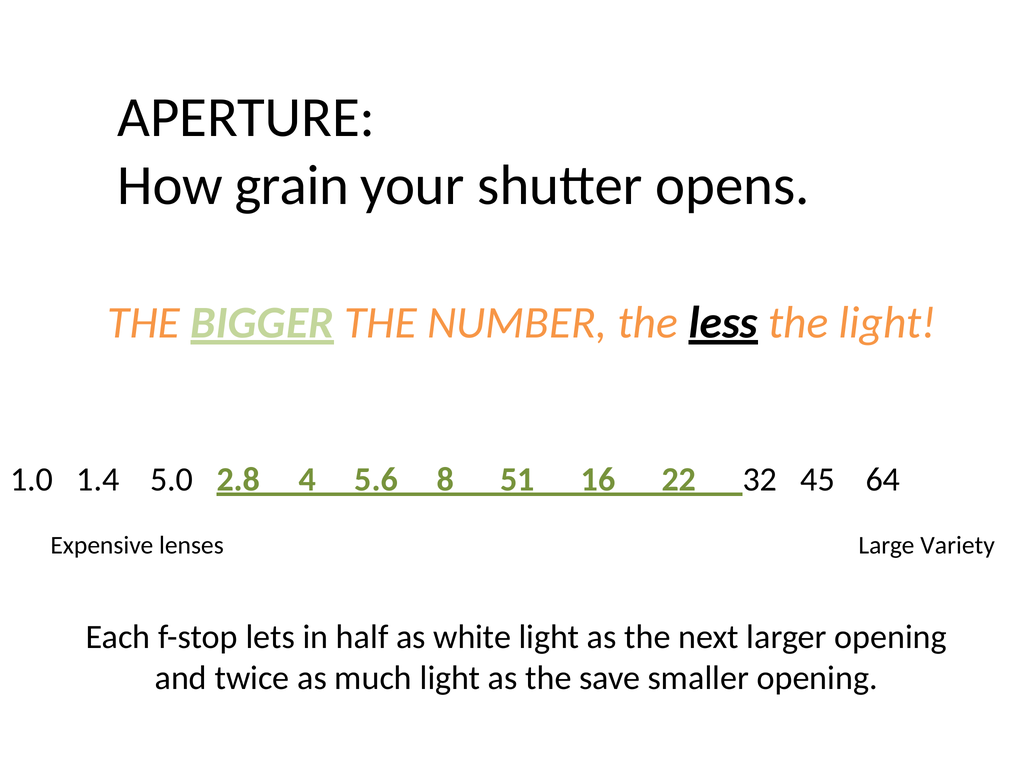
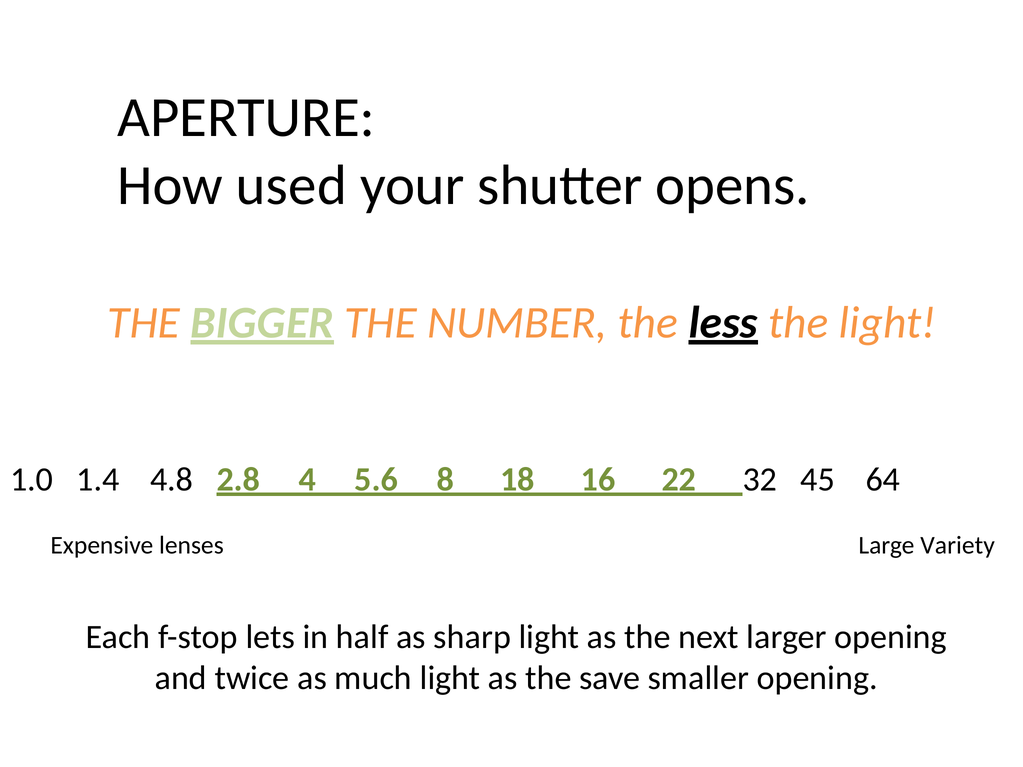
grain: grain -> used (291, 185)
5.0: 5.0 -> 4.8 (172, 480)
51: 51 -> 18 (517, 480)
white: white -> sharp (472, 637)
